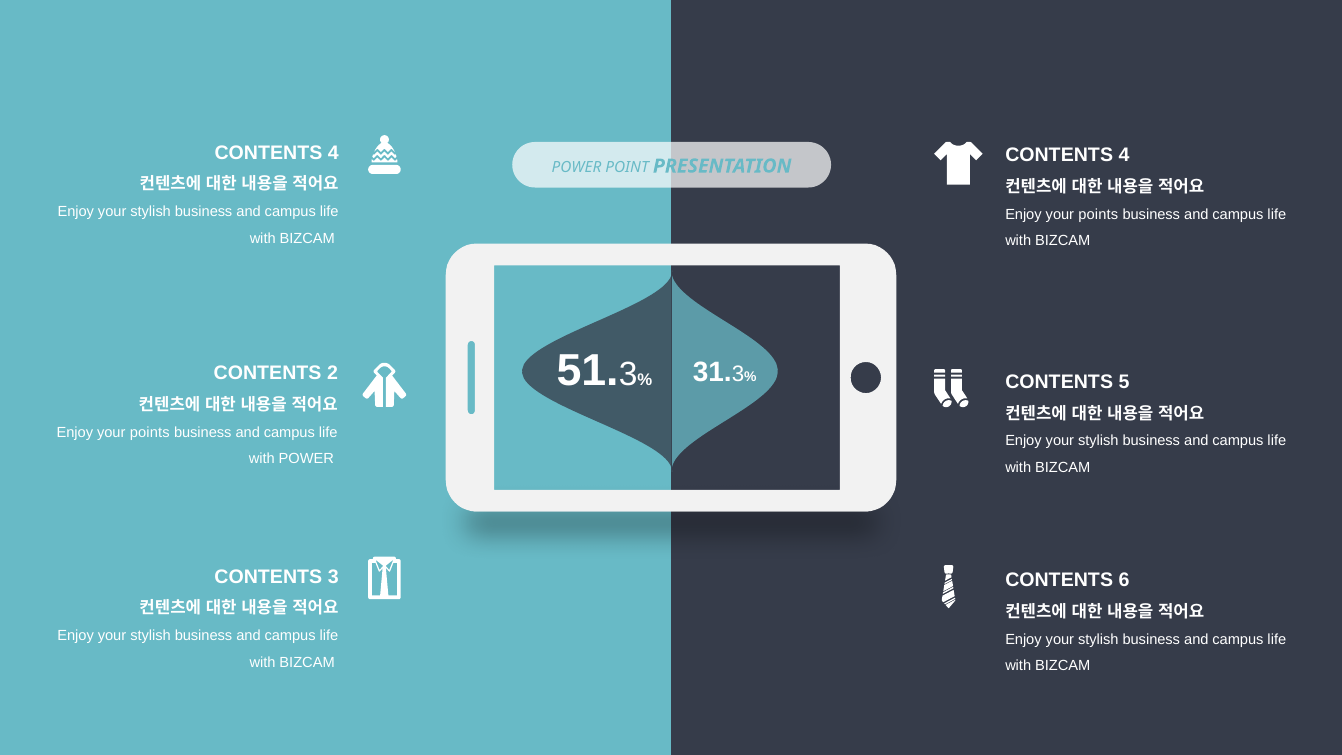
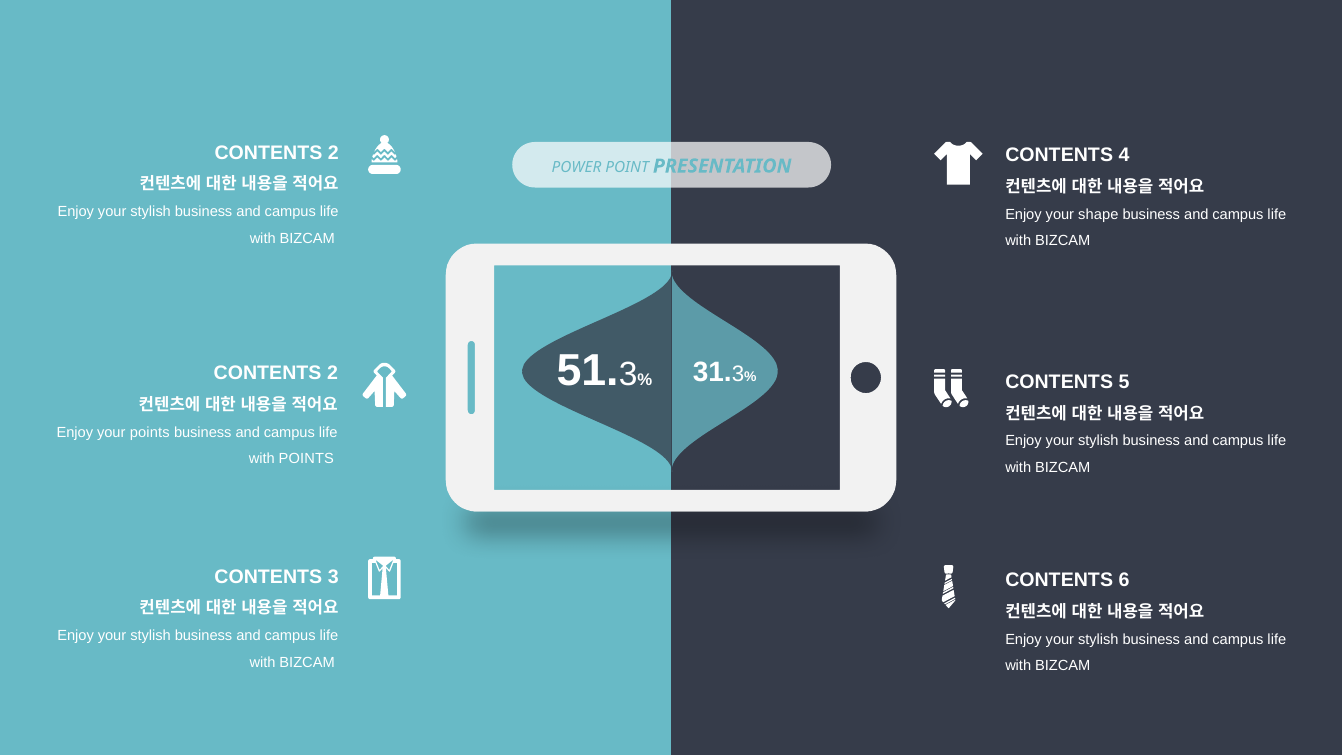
4: 4 -> 2 (333, 153)
points: points -> shape (1098, 215)
with POWER: POWER -> POINTS (306, 459)
